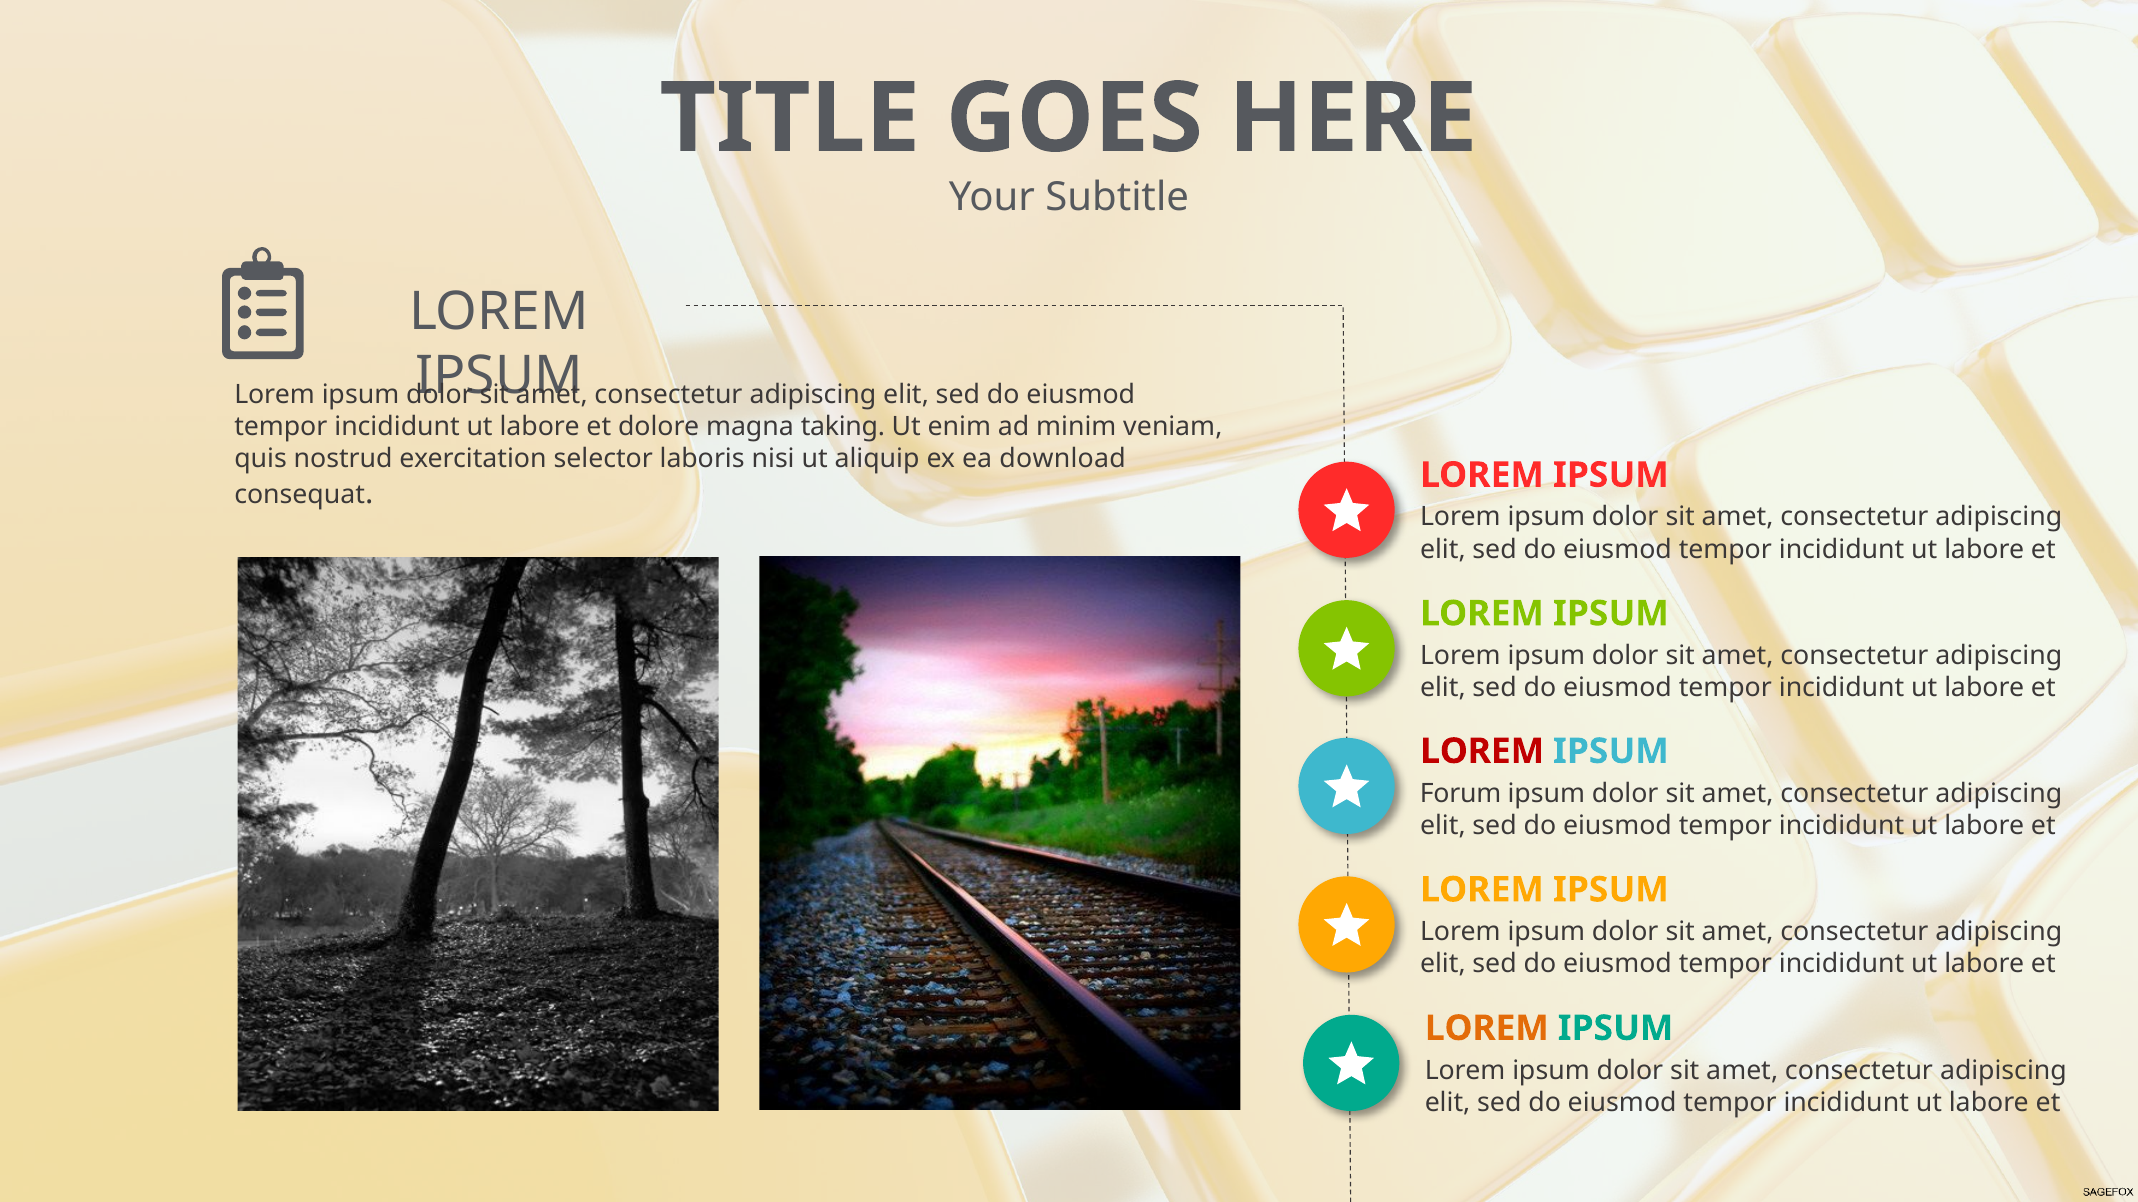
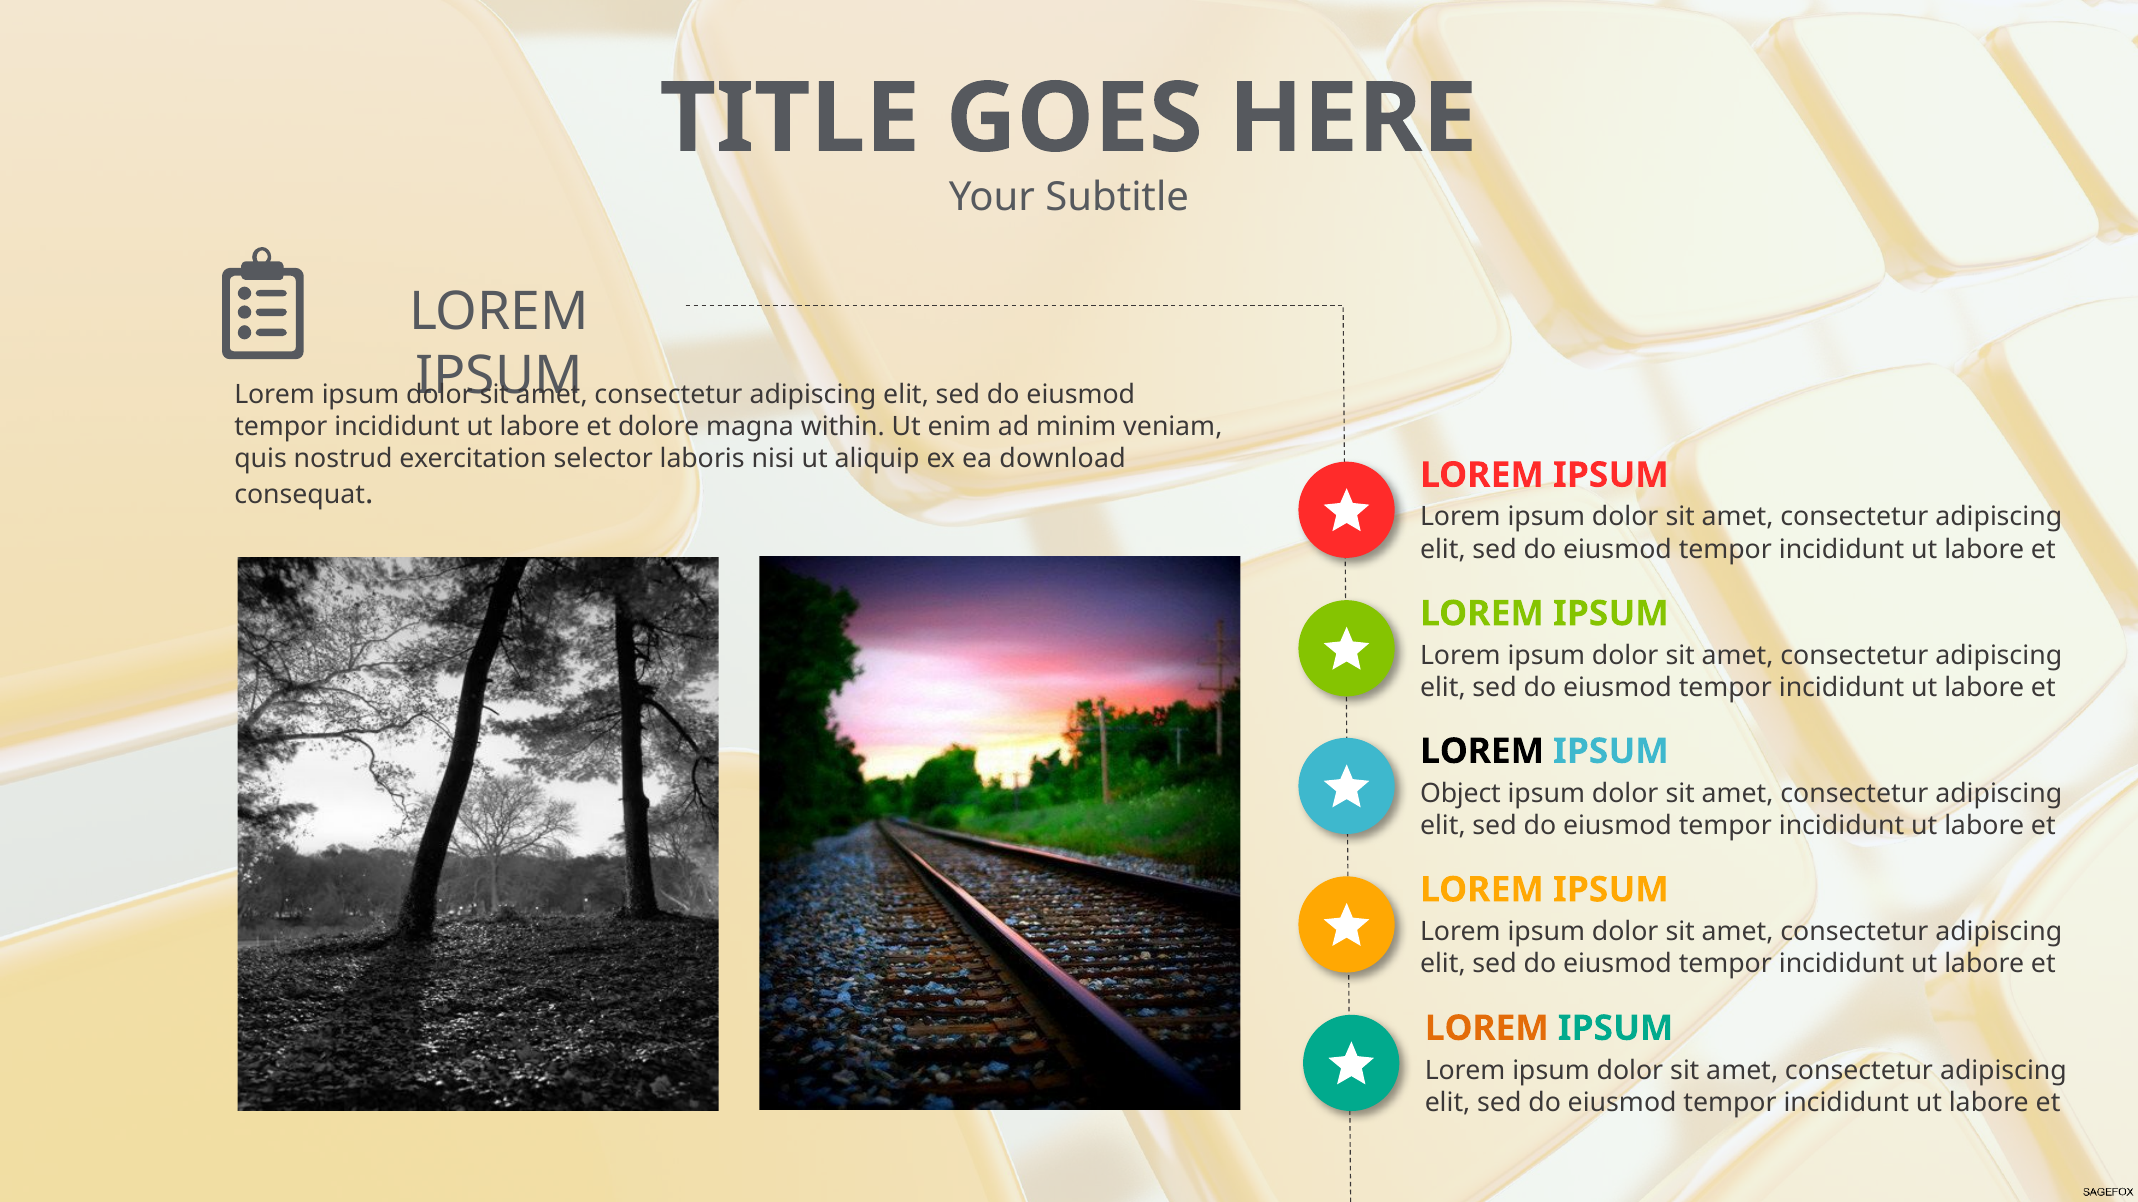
taking: taking -> within (843, 427)
LOREM colour: red -> black (1482, 752)
Forum: Forum -> Object (1460, 794)
